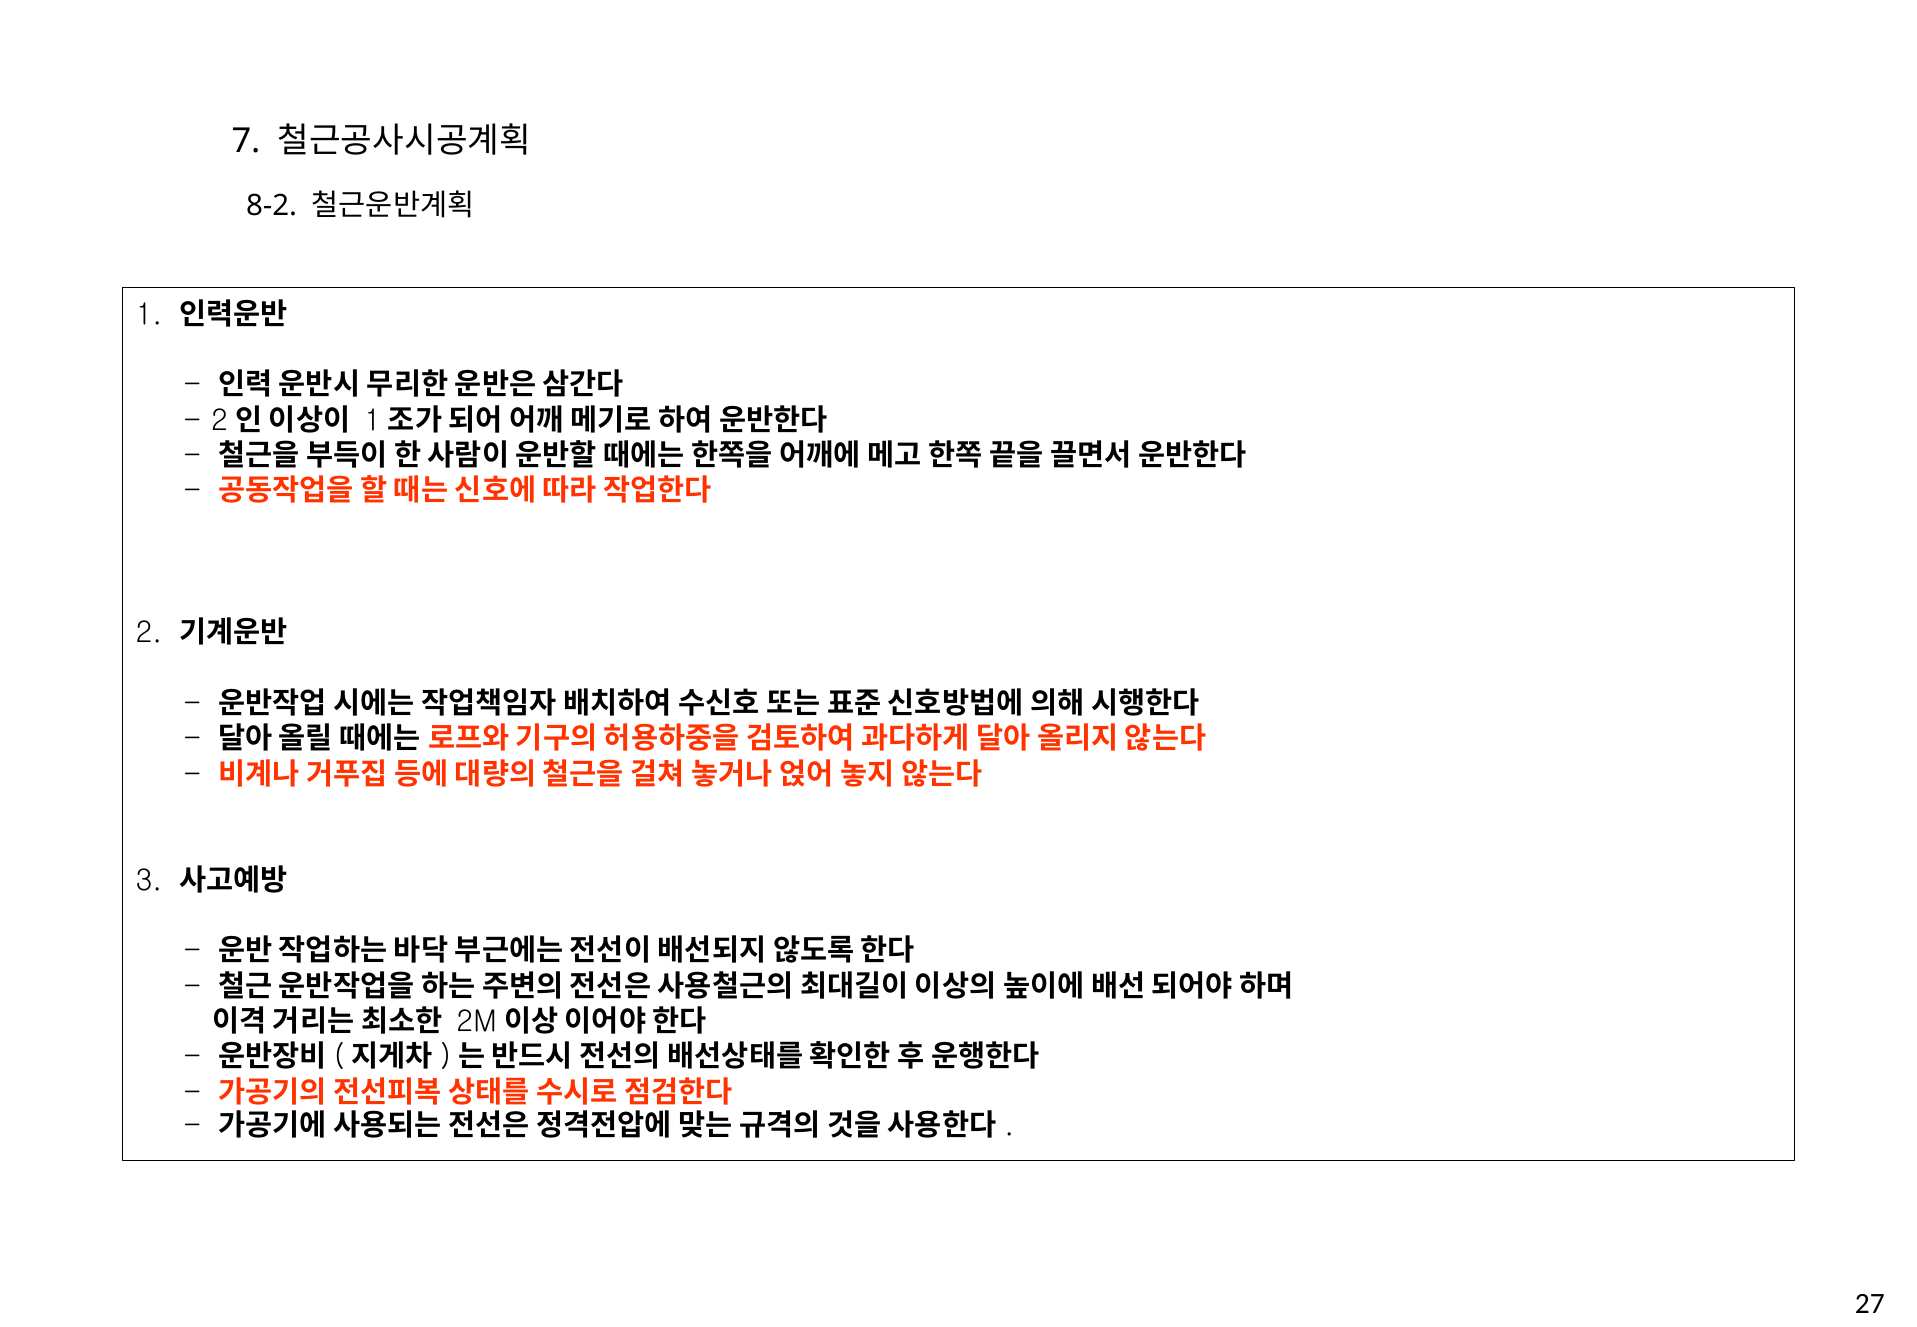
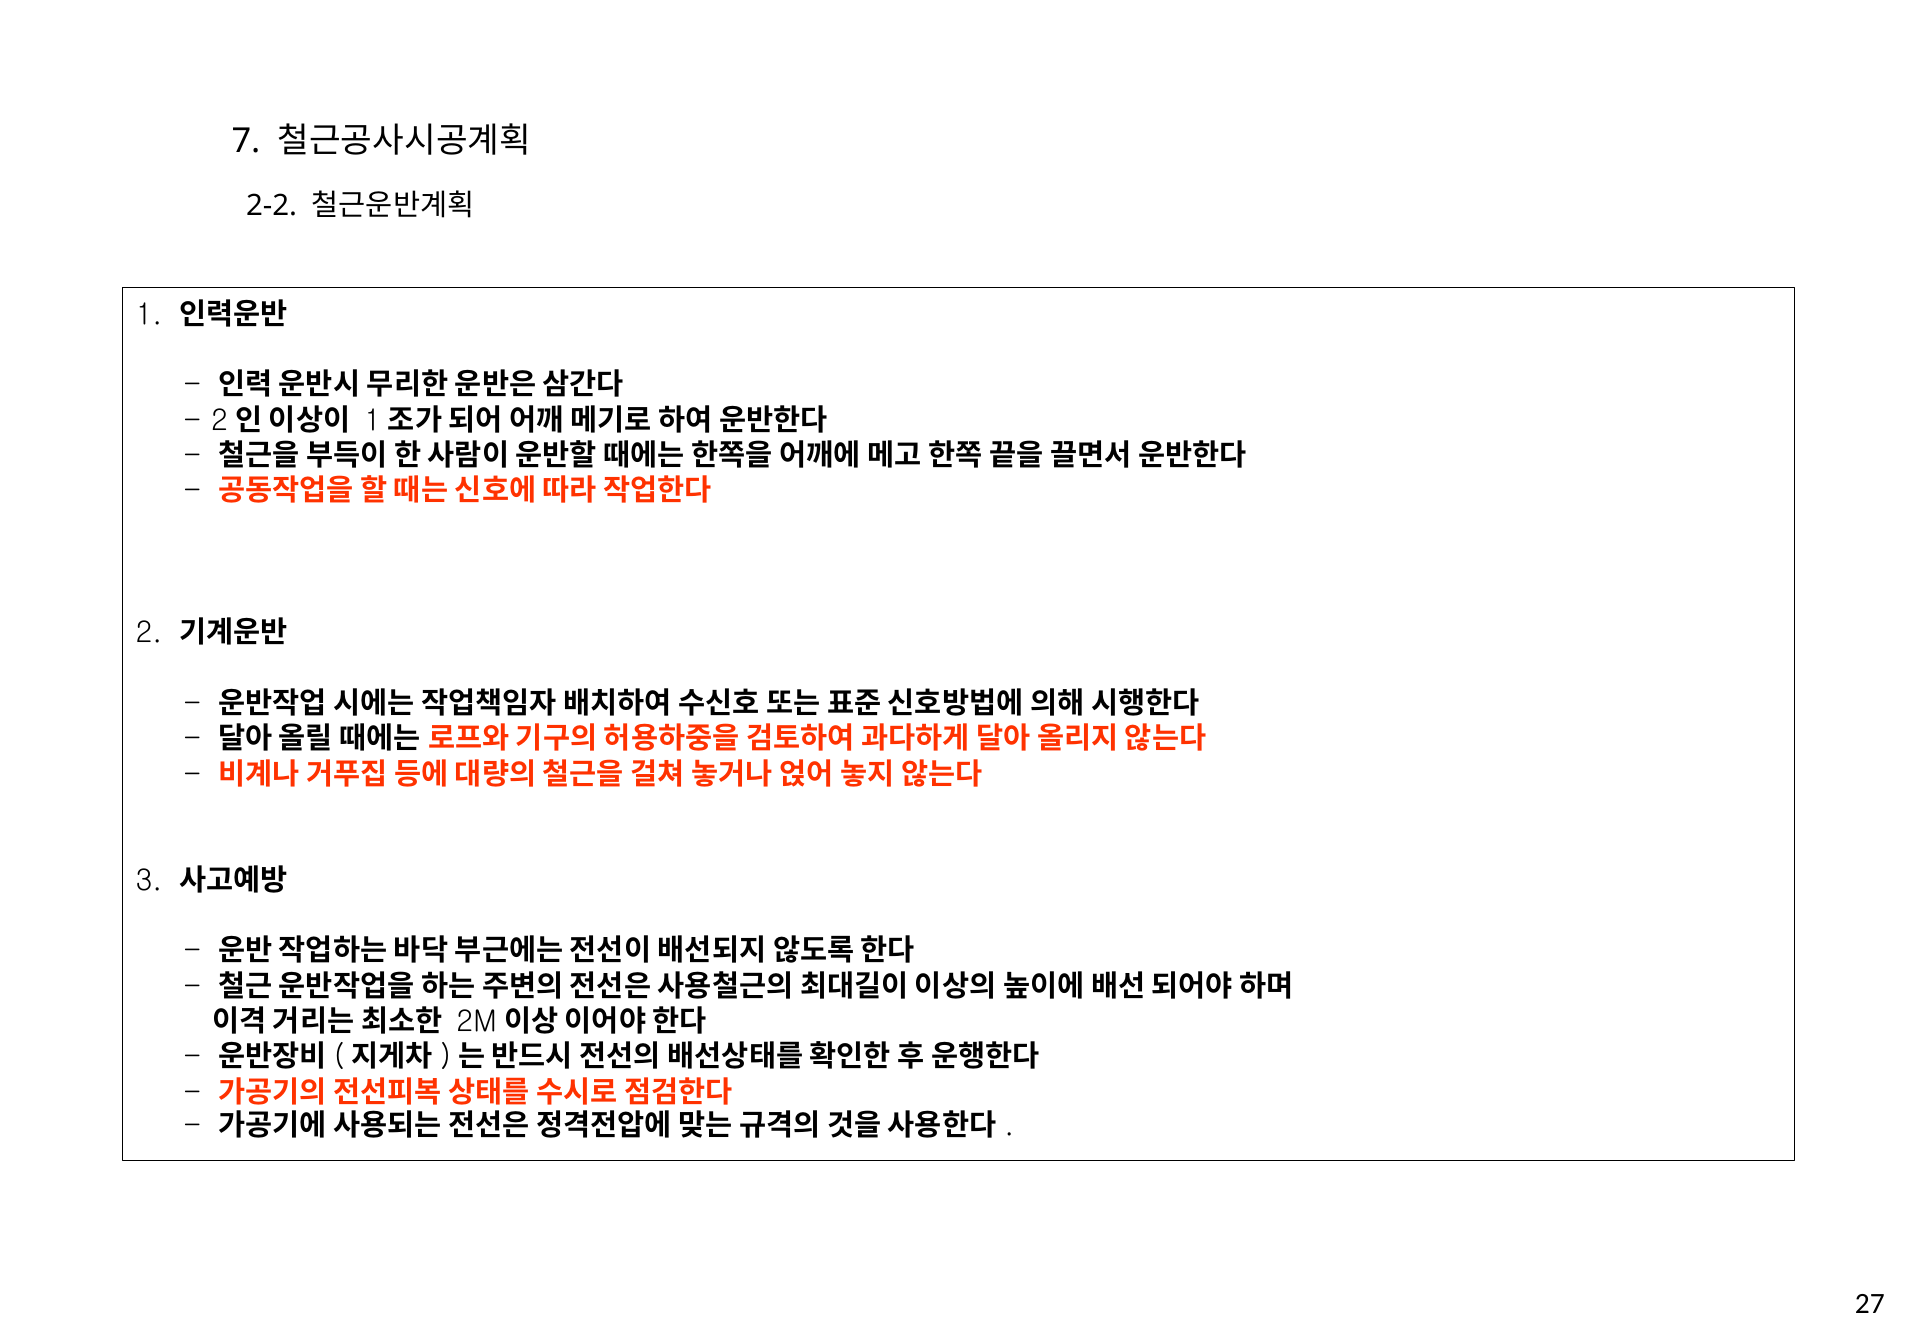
8-2: 8-2 -> 2-2 (272, 206)
